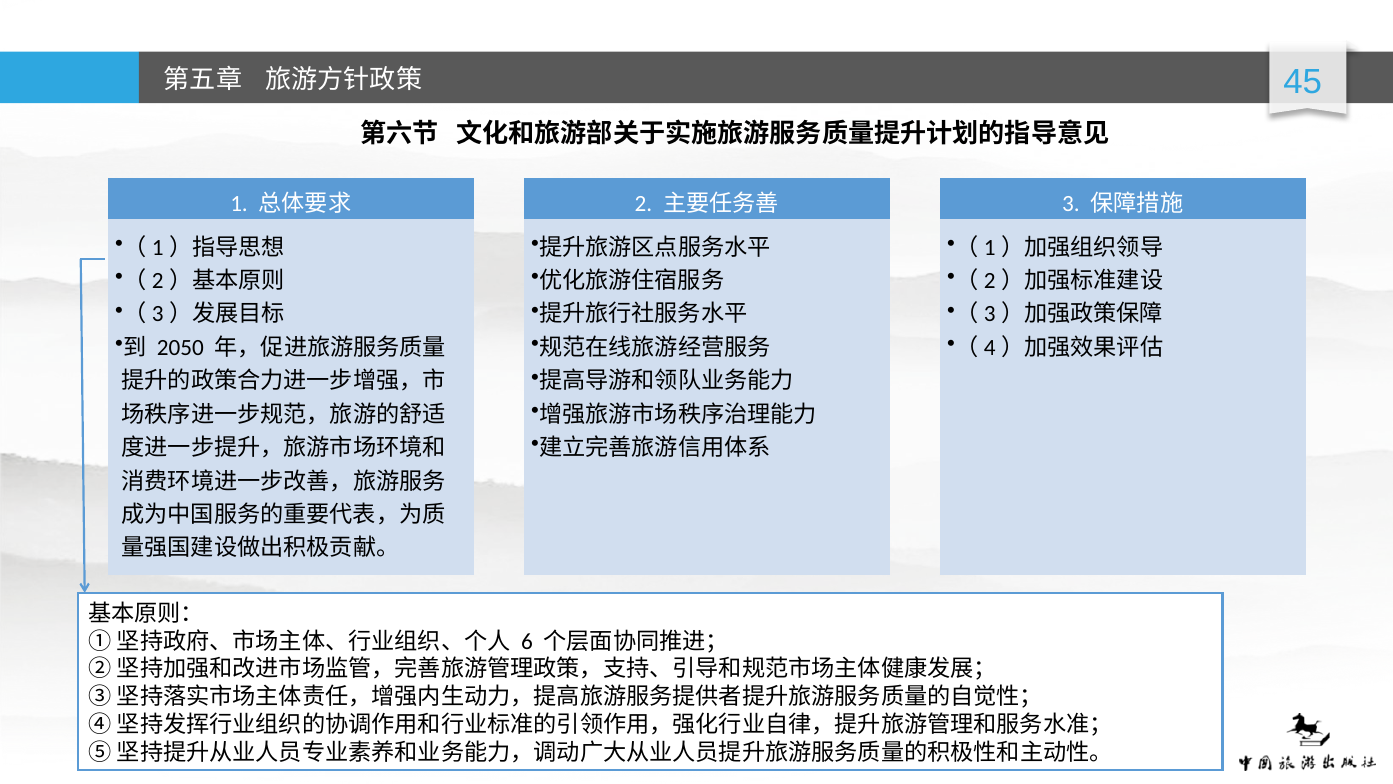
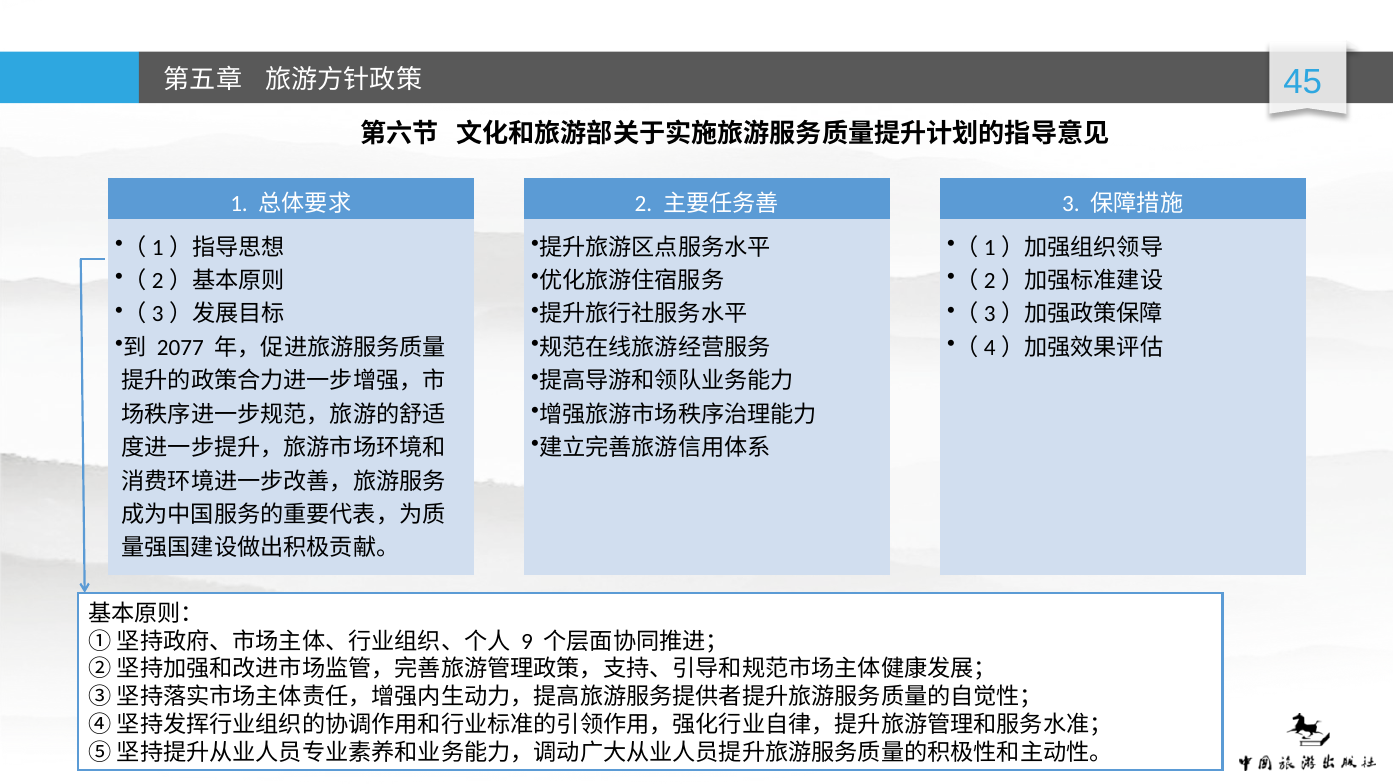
2050: 2050 -> 2077 (180, 348)
6: 6 -> 9 (527, 641)
